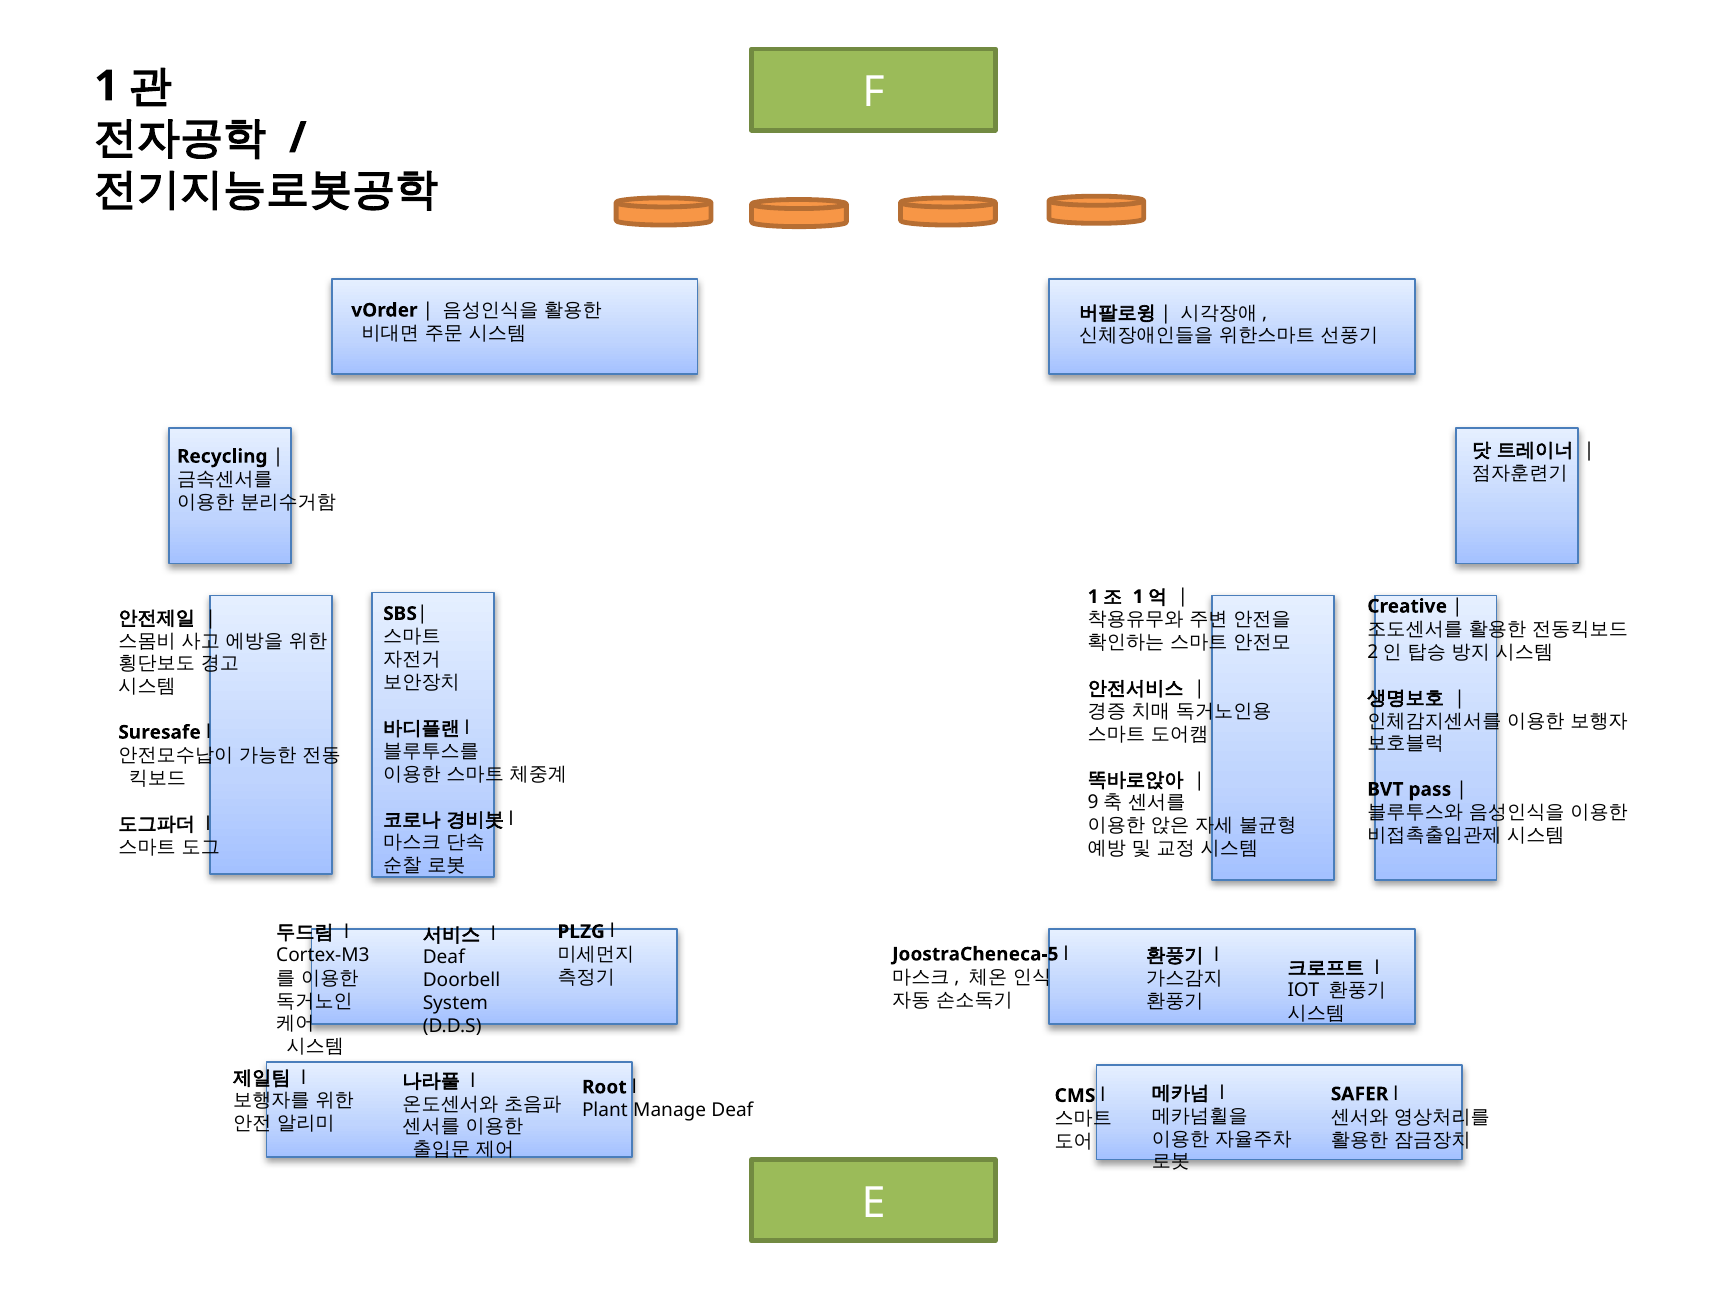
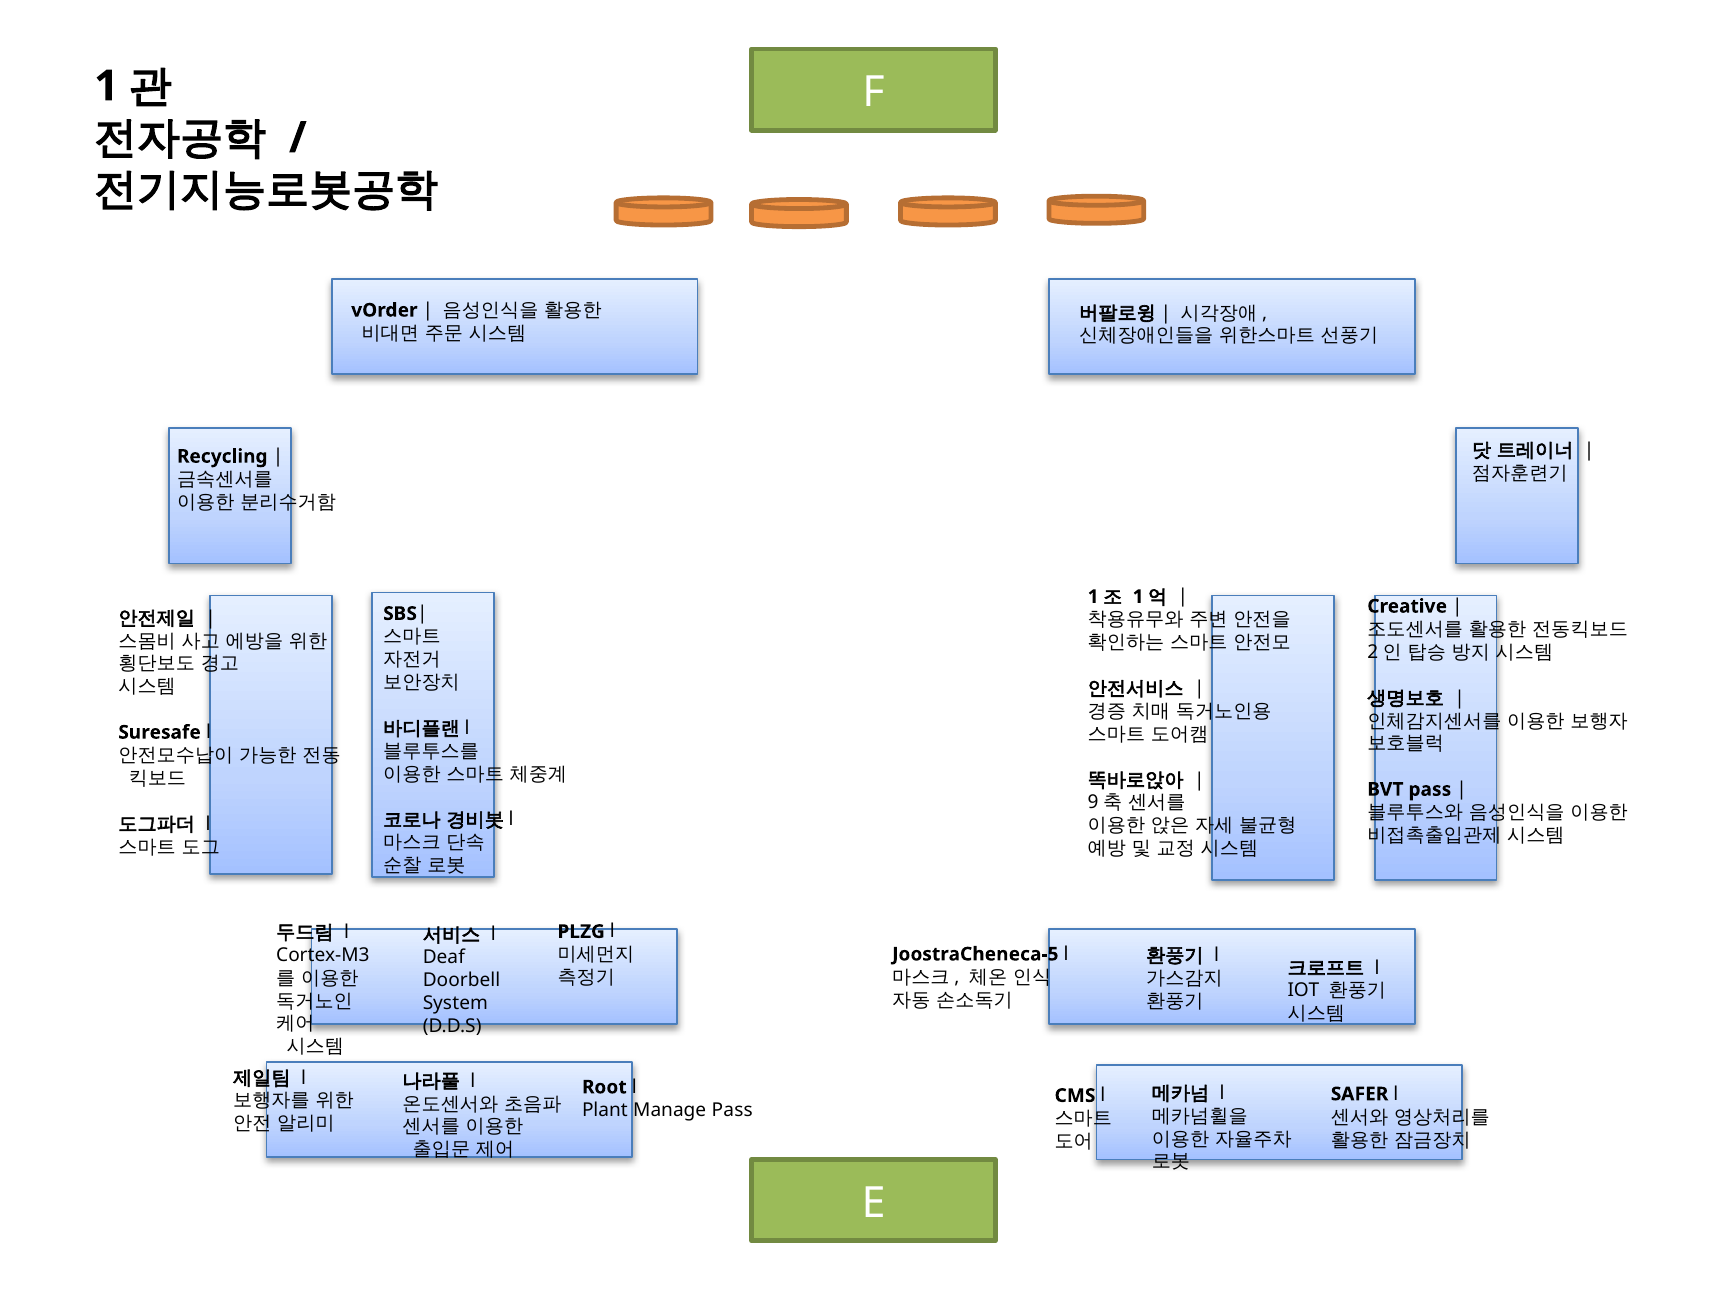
Manage Deaf: Deaf -> Pass (732, 1110)
